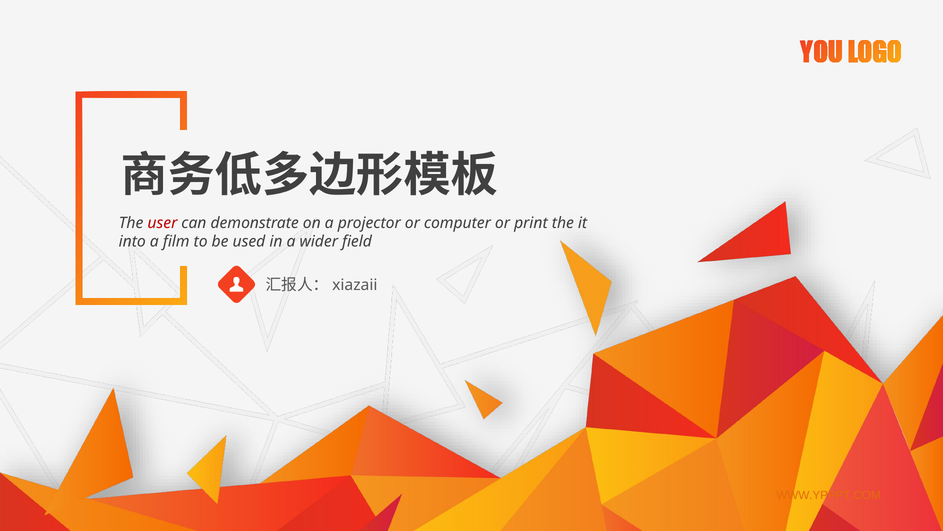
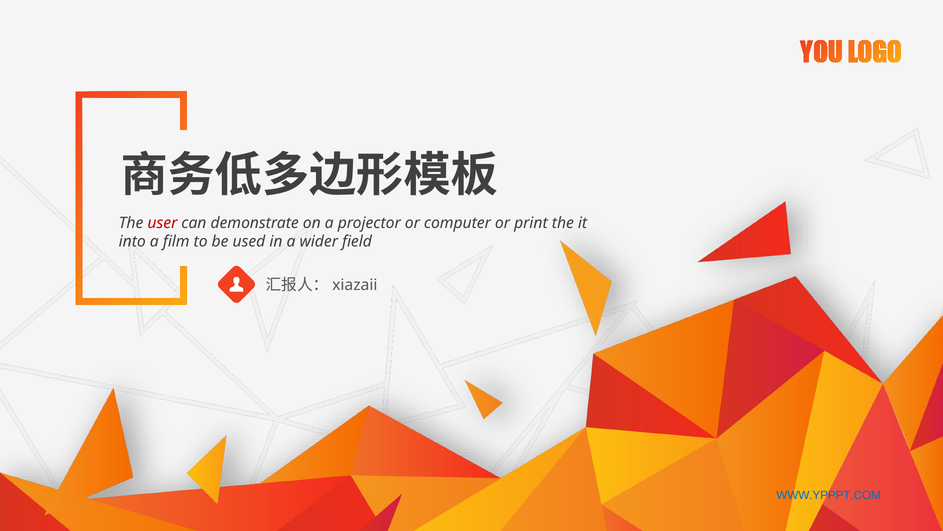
WWW.YPPPT.COM colour: orange -> blue (829, 495)
